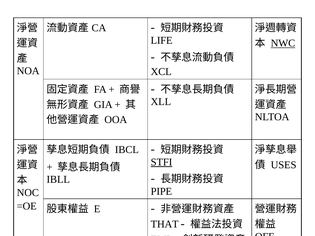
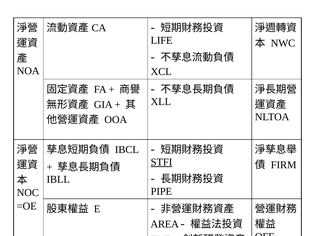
NWC underline: present -> none (283, 43)
USES: USES -> FIRM (284, 165)
THAT: THAT -> AREA (165, 224)
